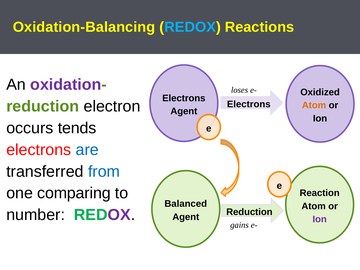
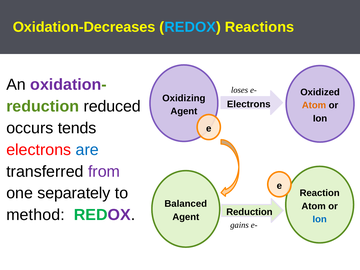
Oxidation-Balancing: Oxidation-Balancing -> Oxidation-Decreases (84, 27)
Electrons: Electrons -> Oxidizing (184, 98)
electron: electron -> reduced (112, 106)
from colour: blue -> purple (104, 171)
comparing: comparing -> separately (74, 193)
number: number -> method (36, 215)
Ion colour: purple -> blue (320, 219)
